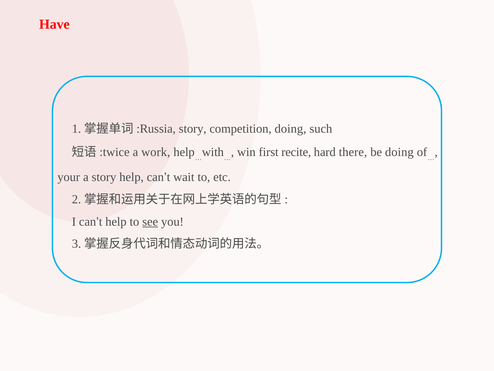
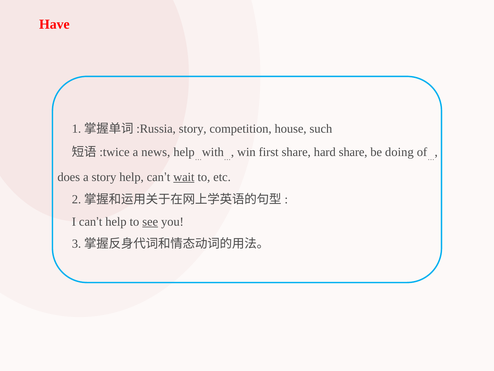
competition doing: doing -> house (291, 128)
work: work -> news (156, 152)
first recite: recite -> share (296, 152)
hard there: there -> share (353, 152)
your: your -> does (69, 177)
wait underline: none -> present (184, 177)
